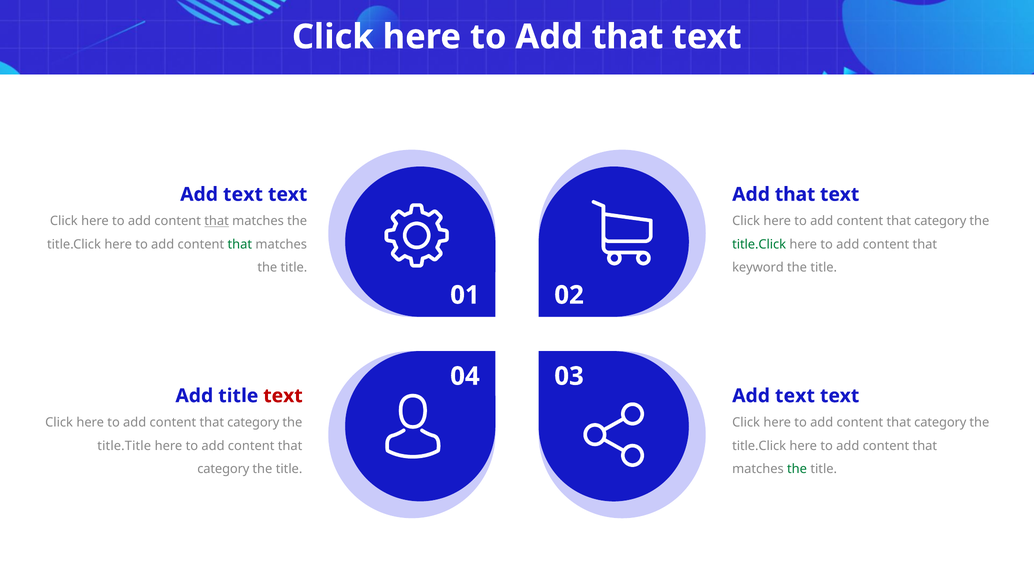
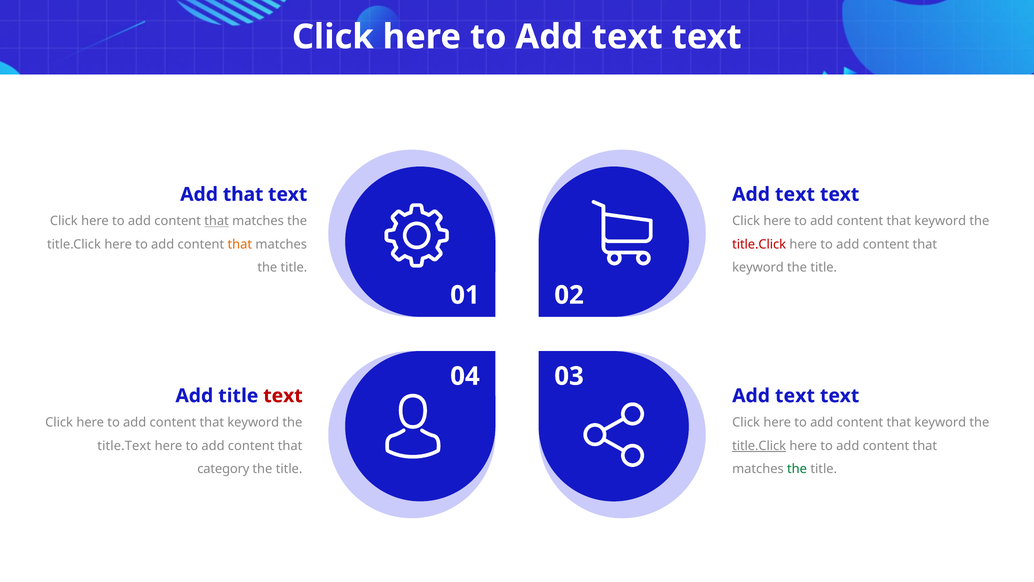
to Add that: that -> text (627, 37)
text: text -> that (243, 194)
that: that -> text (795, 194)
category: category -> keyword (940, 221)
that colour: green -> orange (240, 244)
title.Click colour: green -> red (759, 244)
category: category -> keyword (253, 422)
category: category -> keyword (940, 422)
title.Title: title.Title -> title.Text (124, 446)
title.Click underline: none -> present (759, 446)
